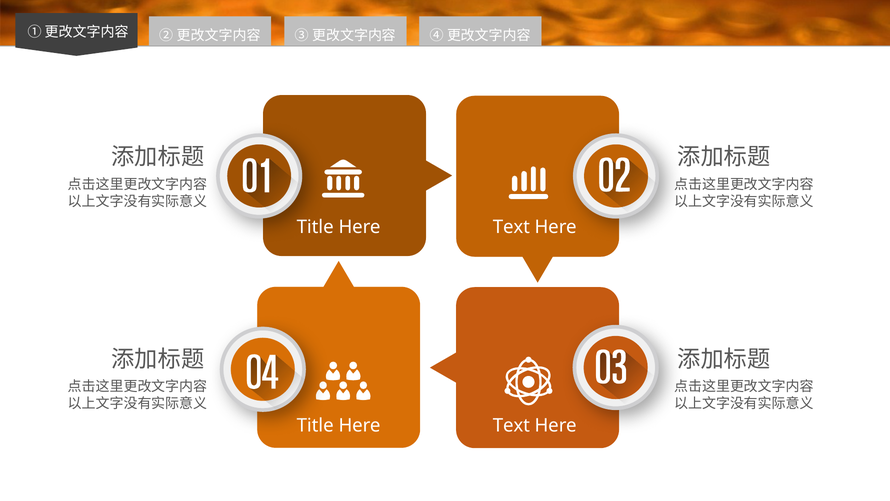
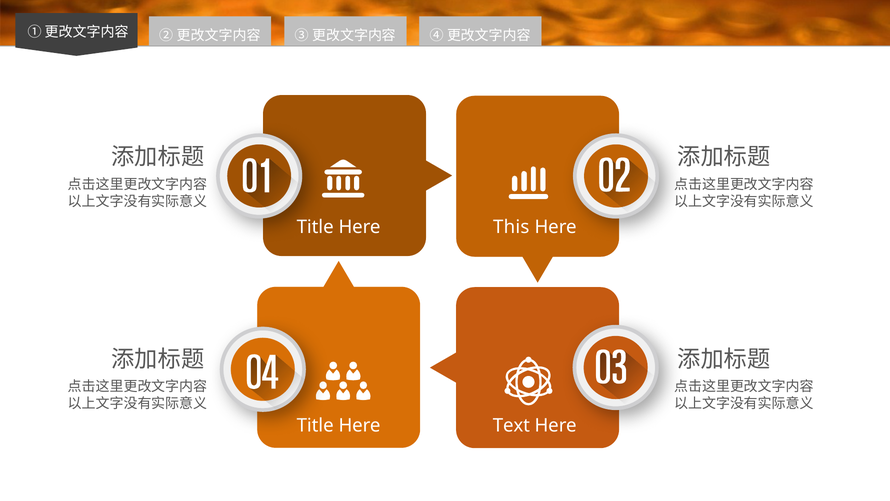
Text: Text -> This (511, 227)
